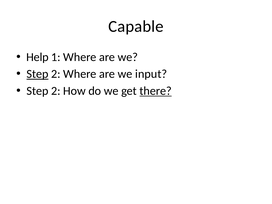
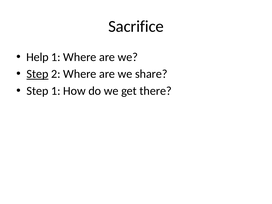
Capable: Capable -> Sacrifice (136, 26)
input: input -> share (151, 74)
2: 2 -> 1 (56, 91)
there underline: present -> none (156, 91)
